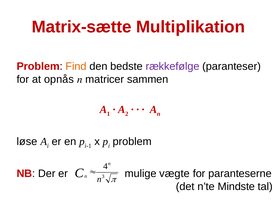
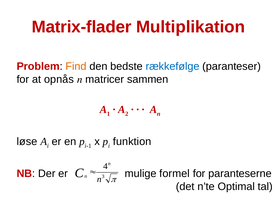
Matrix-sætte: Matrix-sætte -> Matrix-flader (82, 27)
rækkefølge colour: purple -> blue (173, 66)
problem: problem -> funktion (132, 141)
vægte: vægte -> formel (175, 173)
Mindste: Mindste -> Optimal (236, 186)
